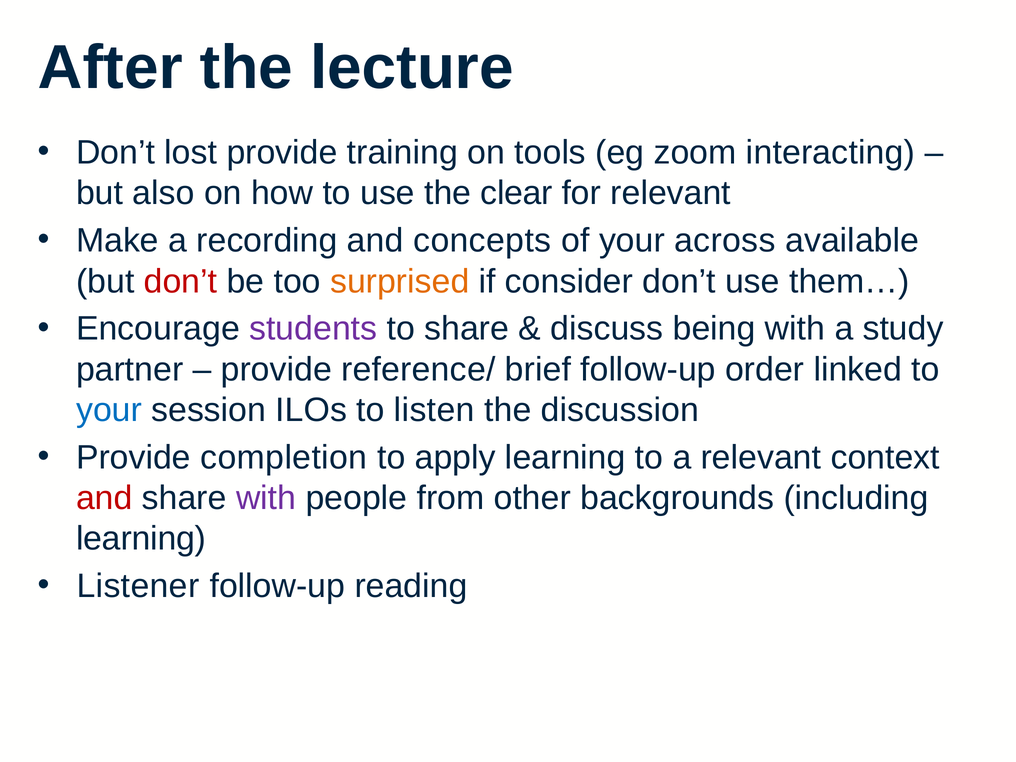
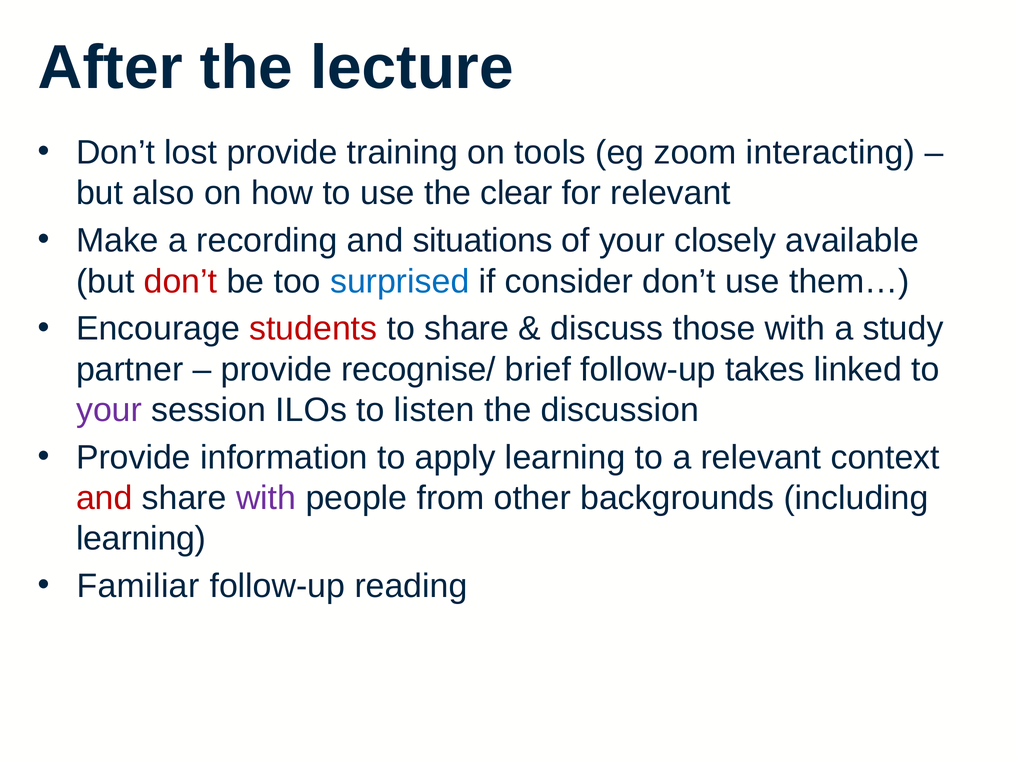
concepts: concepts -> situations (483, 241)
across: across -> closely (725, 241)
surprised colour: orange -> blue (400, 281)
students colour: purple -> red (313, 329)
being: being -> those (714, 329)
reference/: reference/ -> recognise/ (419, 369)
order: order -> takes (765, 369)
your colour: blue -> purple (109, 410)
completion: completion -> information (284, 457)
Listener: Listener -> Familiar (138, 586)
